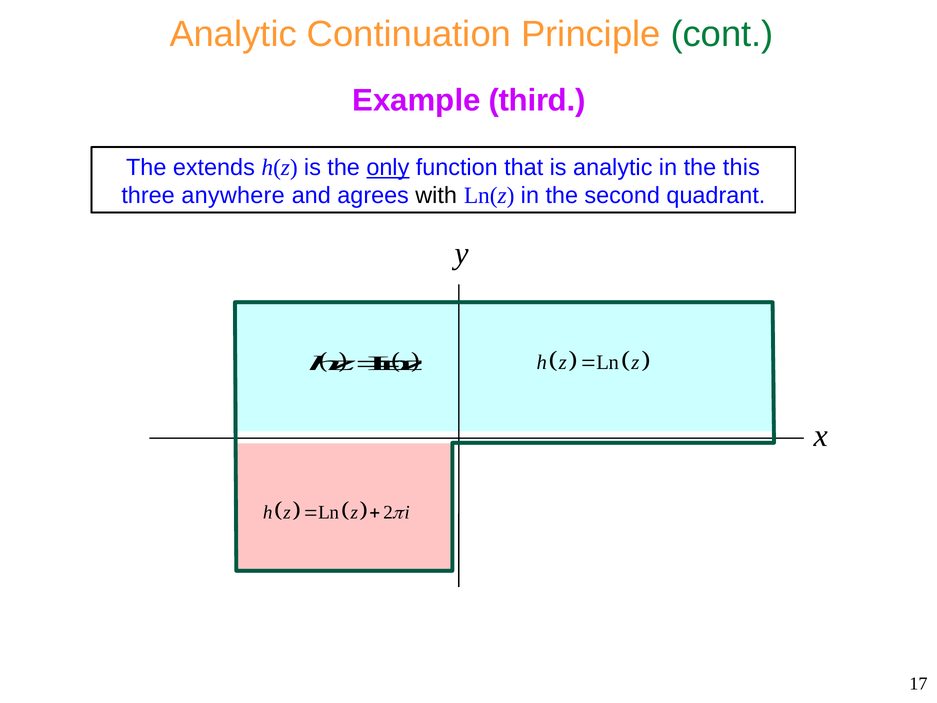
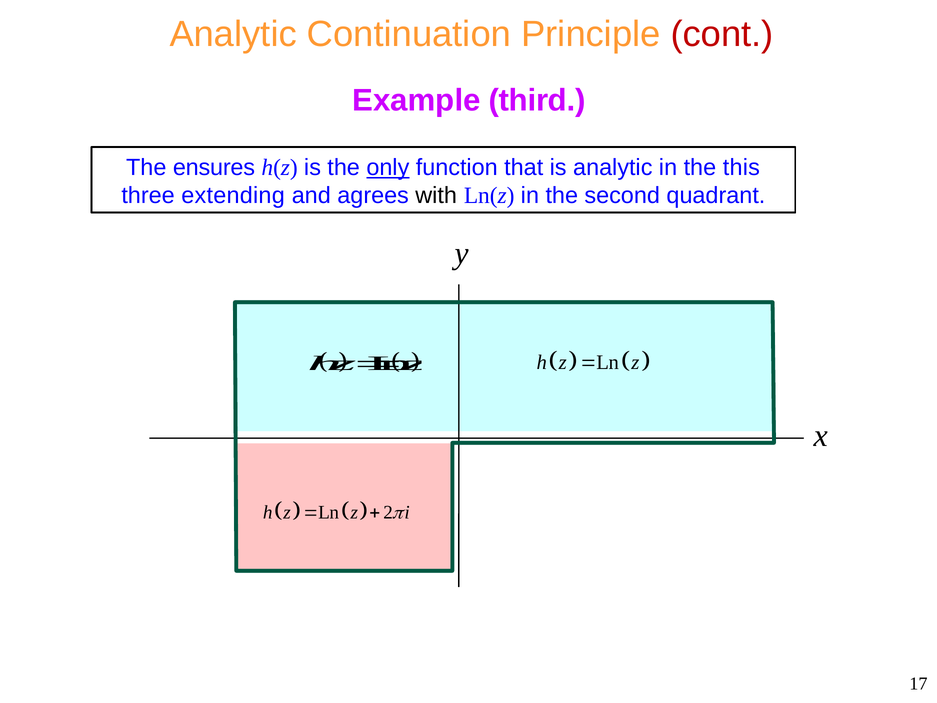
cont colour: green -> red (722, 34)
extends: extends -> ensures (214, 167)
anywhere: anywhere -> extending (233, 196)
